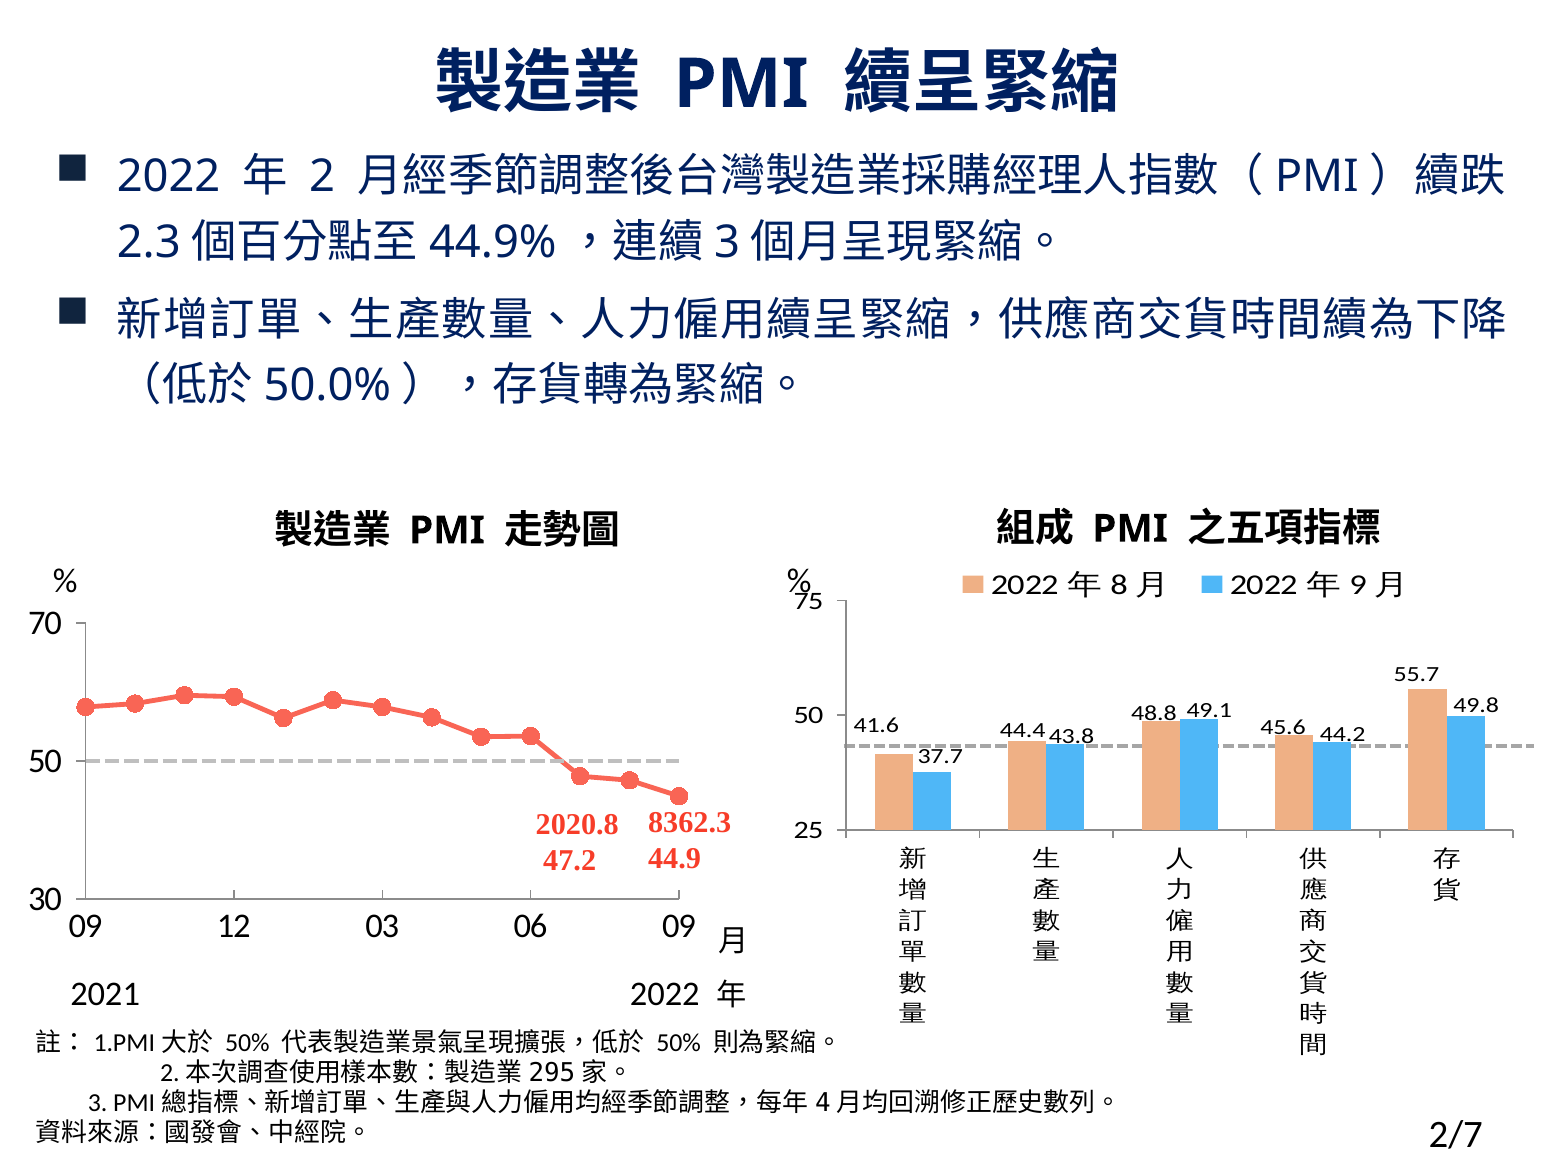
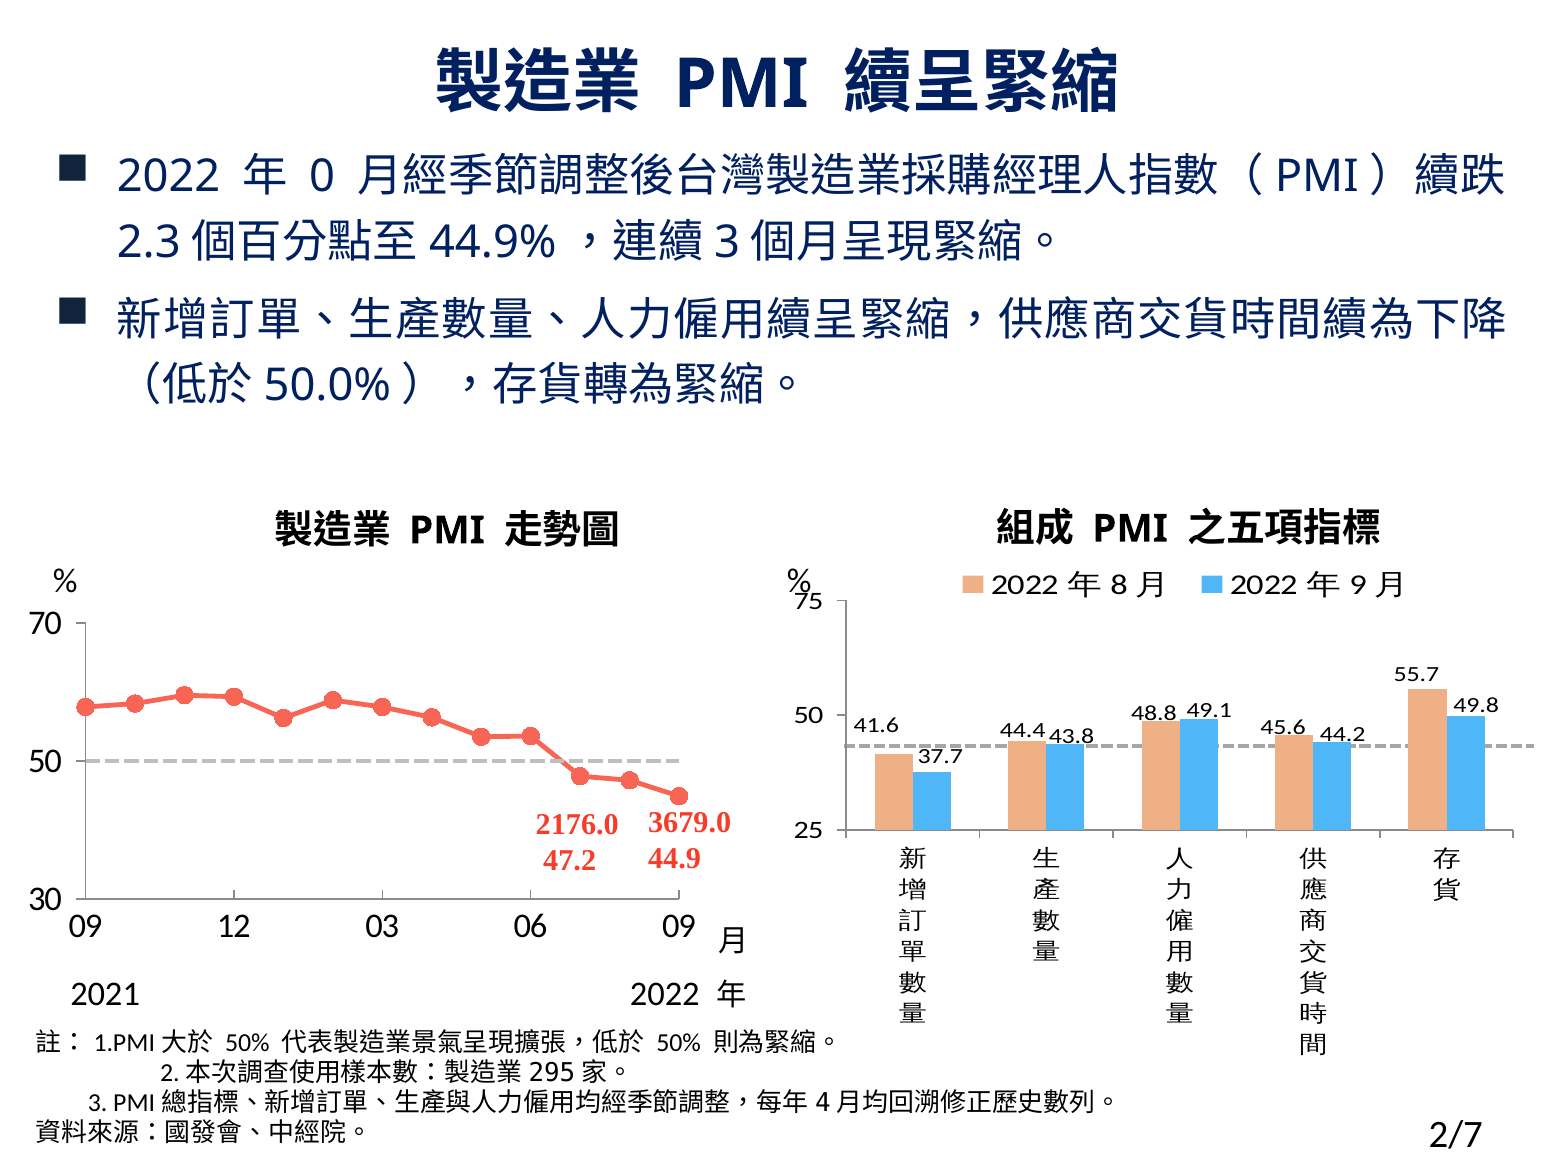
2: 2 -> 0 (322, 177)
8362.3: 8362.3 -> 3679.0 (690, 823)
2020.8: 2020.8 -> 2176.0 (577, 825)
